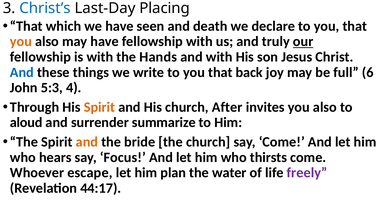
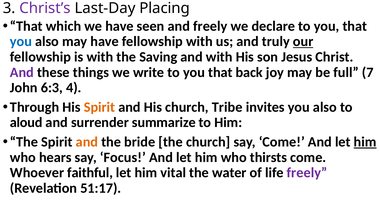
Christ’s colour: blue -> purple (45, 8)
and death: death -> freely (210, 26)
you colour: orange -> blue (21, 41)
Hands: Hands -> Saving (158, 57)
And colour: blue -> purple (22, 72)
6: 6 -> 7 (368, 72)
5:3: 5:3 -> 6:3 (52, 88)
After: After -> Tribe (227, 107)
him underline: none -> present (365, 142)
escape: escape -> faithful (90, 173)
plan: plan -> vital (173, 173)
44:17: 44:17 -> 51:17 (101, 188)
